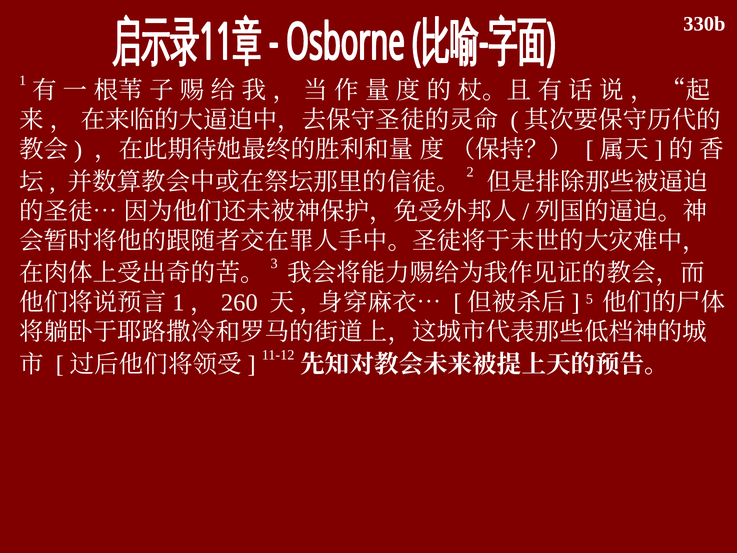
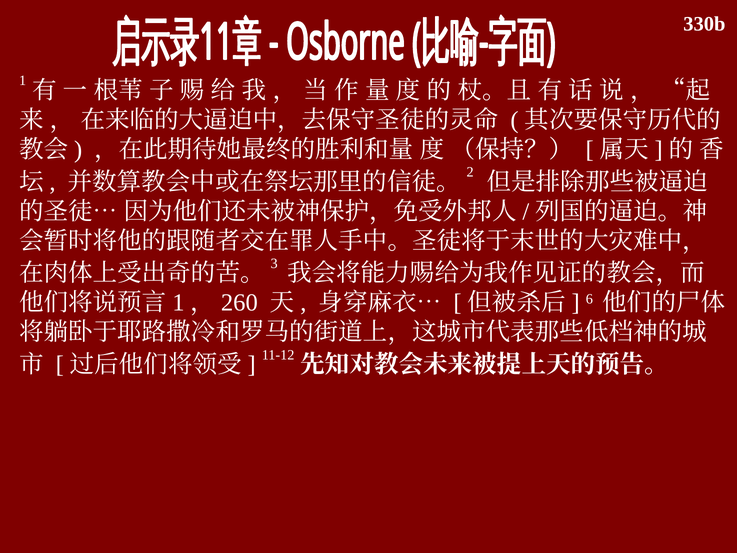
5: 5 -> 6 (589, 299)
